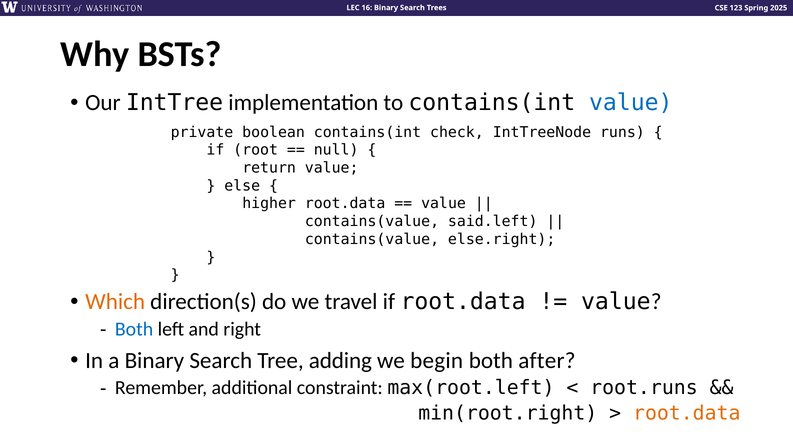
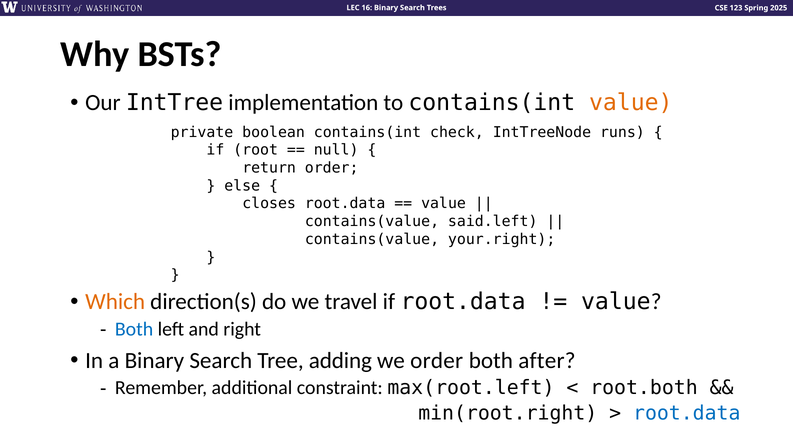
value colour: blue -> orange (631, 103)
return value: value -> order (332, 168)
higher: higher -> closes (269, 204)
else.right: else.right -> your.right (502, 239)
we begin: begin -> order (437, 361)
root.runs: root.runs -> root.both (644, 388)
root.data colour: orange -> blue (687, 413)
